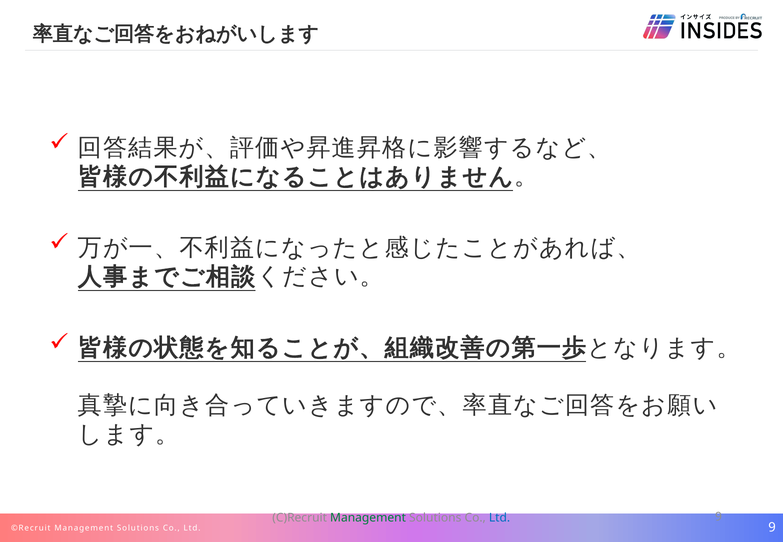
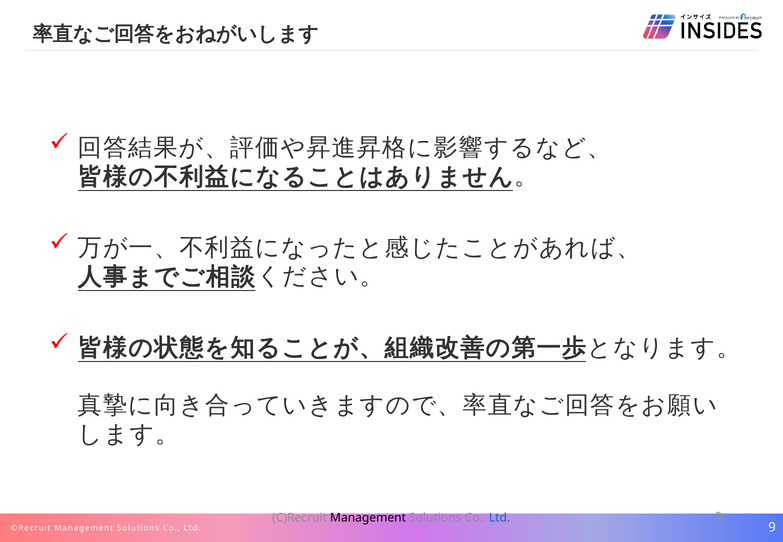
Management colour: green -> black (368, 518)
